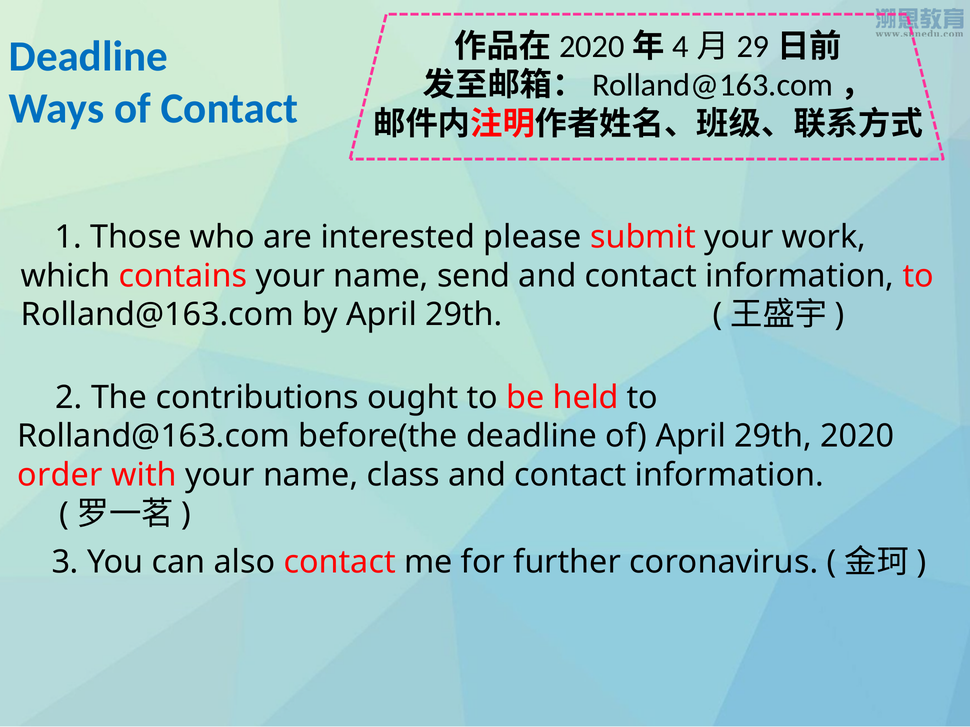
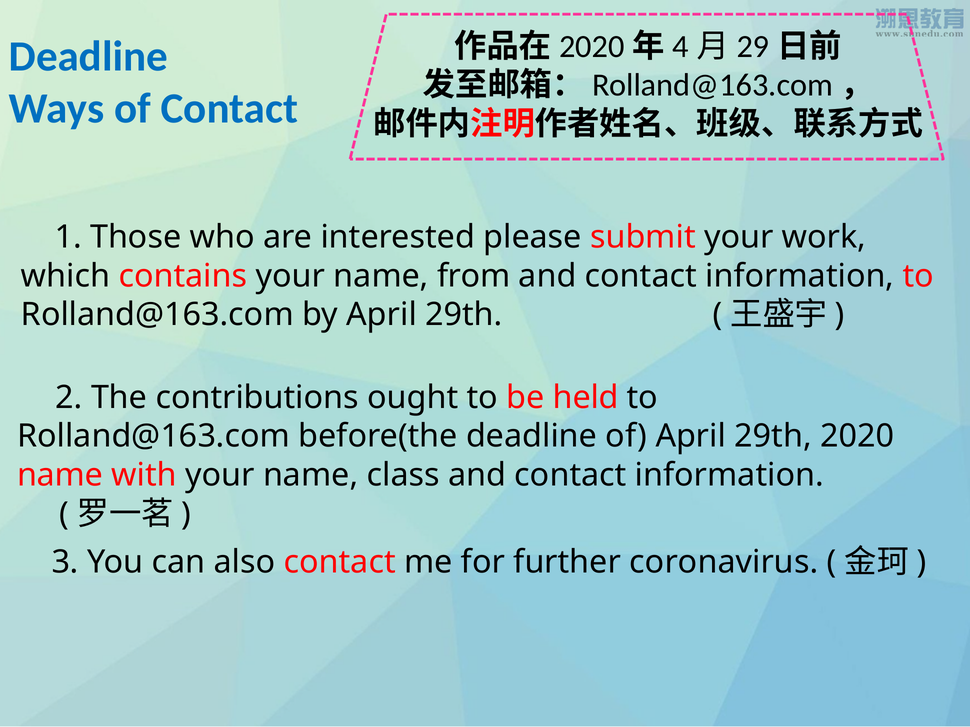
send: send -> from (474, 276)
order: order -> name (60, 475)
